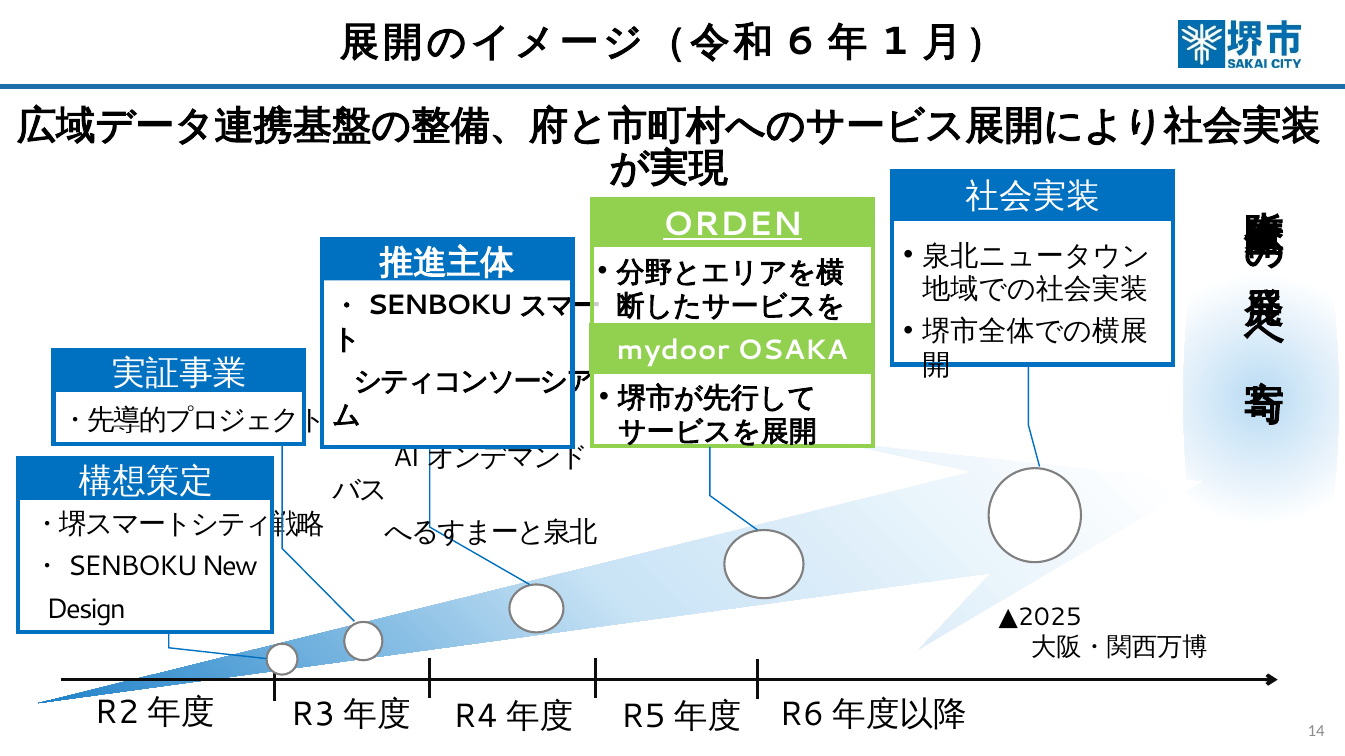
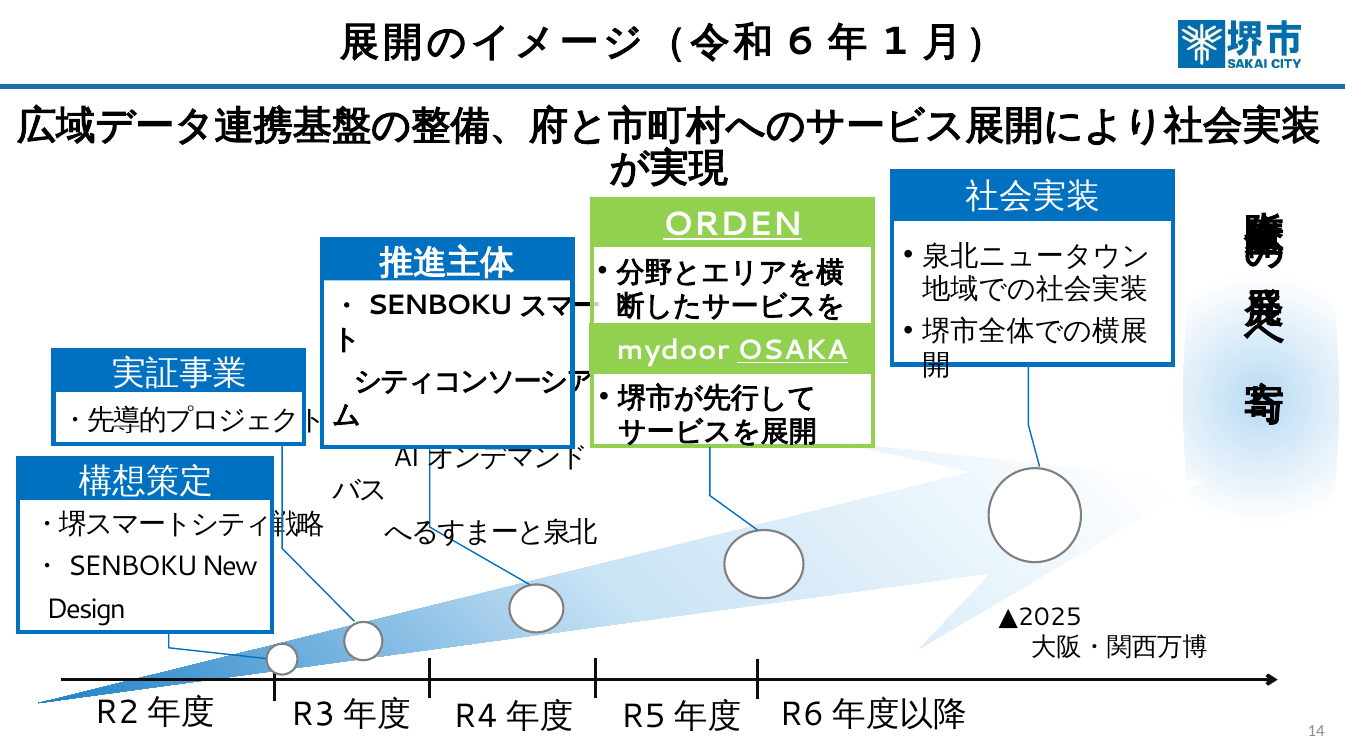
OSAKA underline: none -> present (792, 351)
